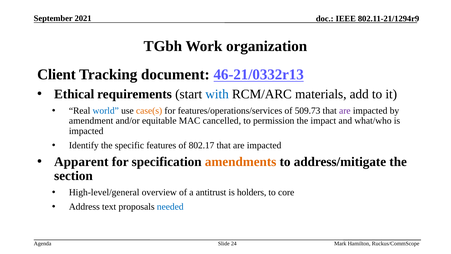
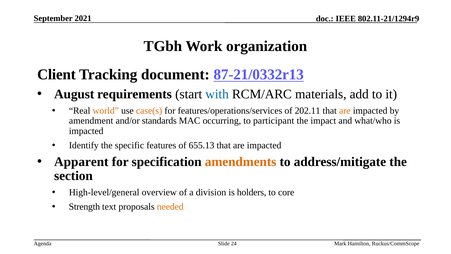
46-21/0332r13: 46-21/0332r13 -> 87-21/0332r13 (259, 75)
Ethical: Ethical -> August (74, 94)
world colour: blue -> orange (106, 110)
509.73: 509.73 -> 202.11 (308, 110)
are colour: purple -> orange (345, 110)
equitable: equitable -> standards (159, 121)
cancelled: cancelled -> occurring (222, 121)
permission: permission -> participant (274, 121)
802.17: 802.17 -> 655.13 (202, 145)
antitrust: antitrust -> division (211, 192)
Address: Address -> Strength (84, 207)
needed colour: blue -> orange (170, 207)
